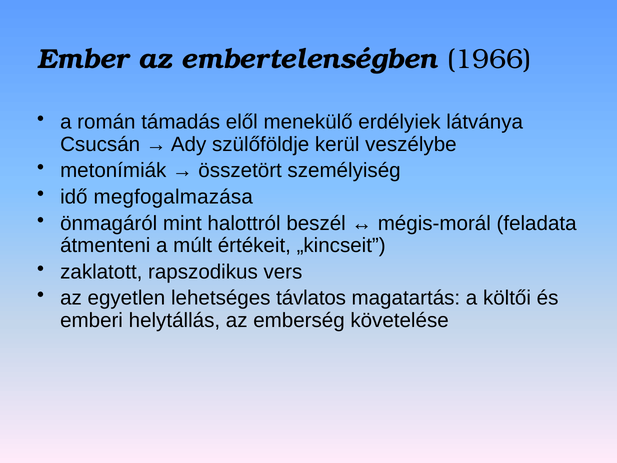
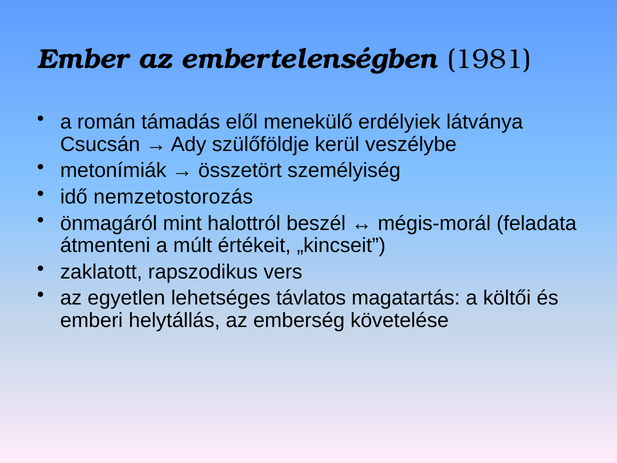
1966: 1966 -> 1981 (489, 59)
megfogalmazása: megfogalmazása -> nemzetostorozás (173, 197)
